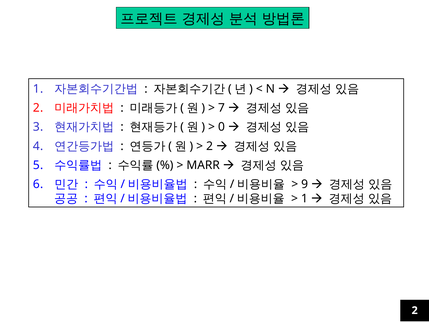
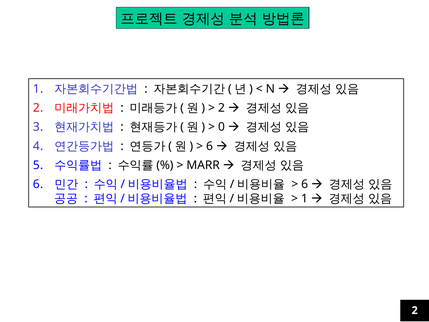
7: 7 -> 2 (221, 108)
2: 2 -> 6 (210, 146)
9: 9 -> 6 (305, 184)
